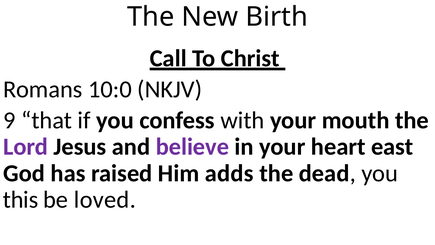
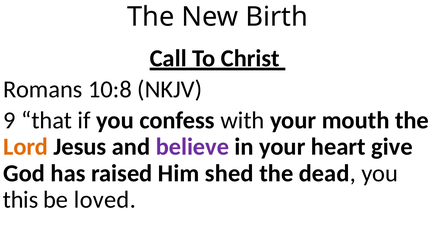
10:0: 10:0 -> 10:8 (110, 89)
Lord colour: purple -> orange (26, 147)
east: east -> give (392, 147)
adds: adds -> shed (229, 173)
